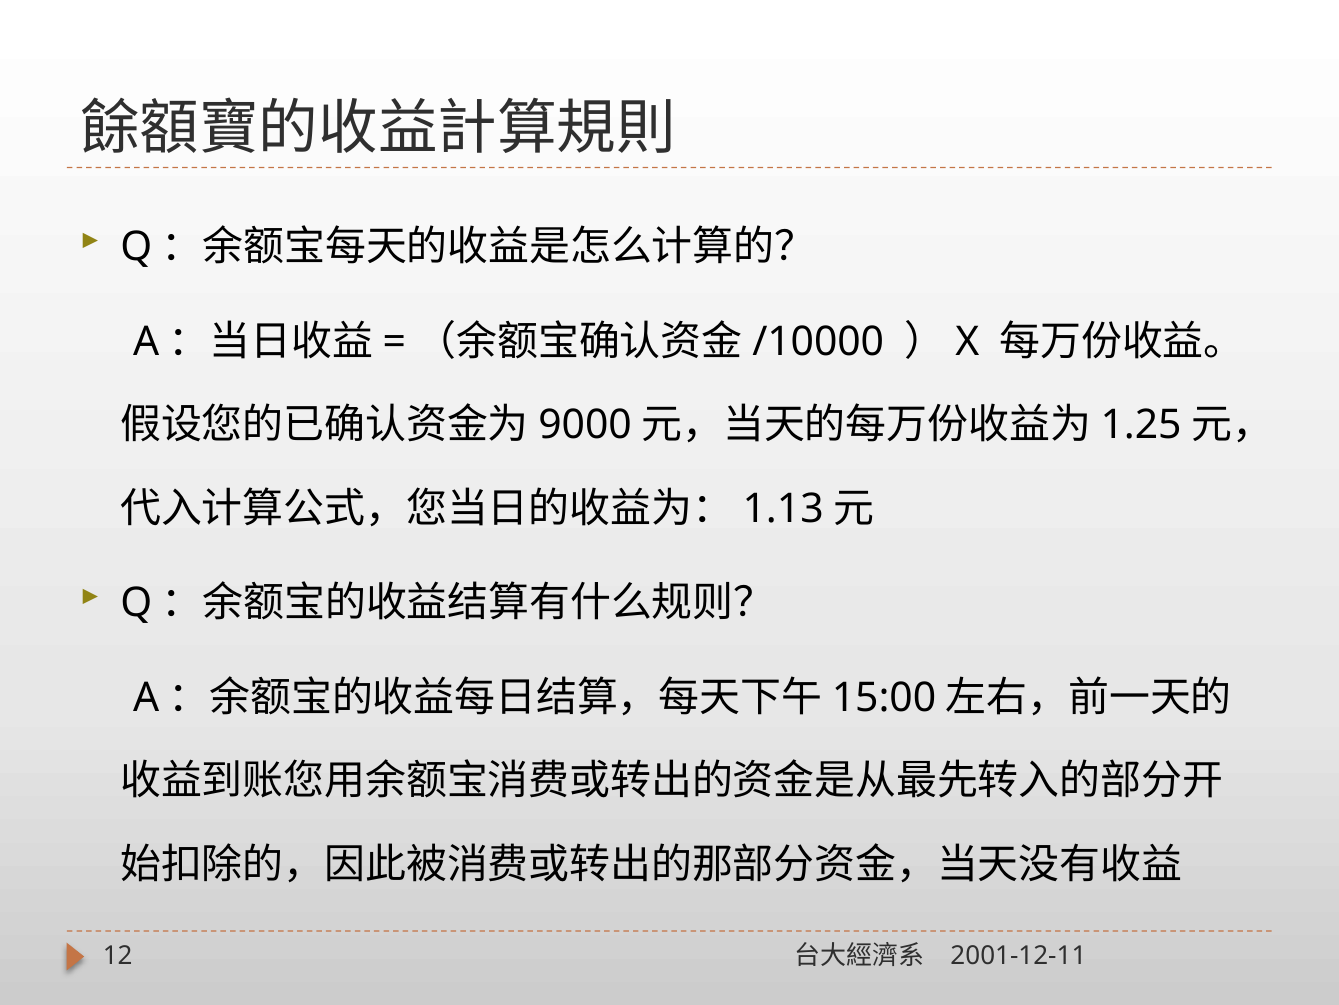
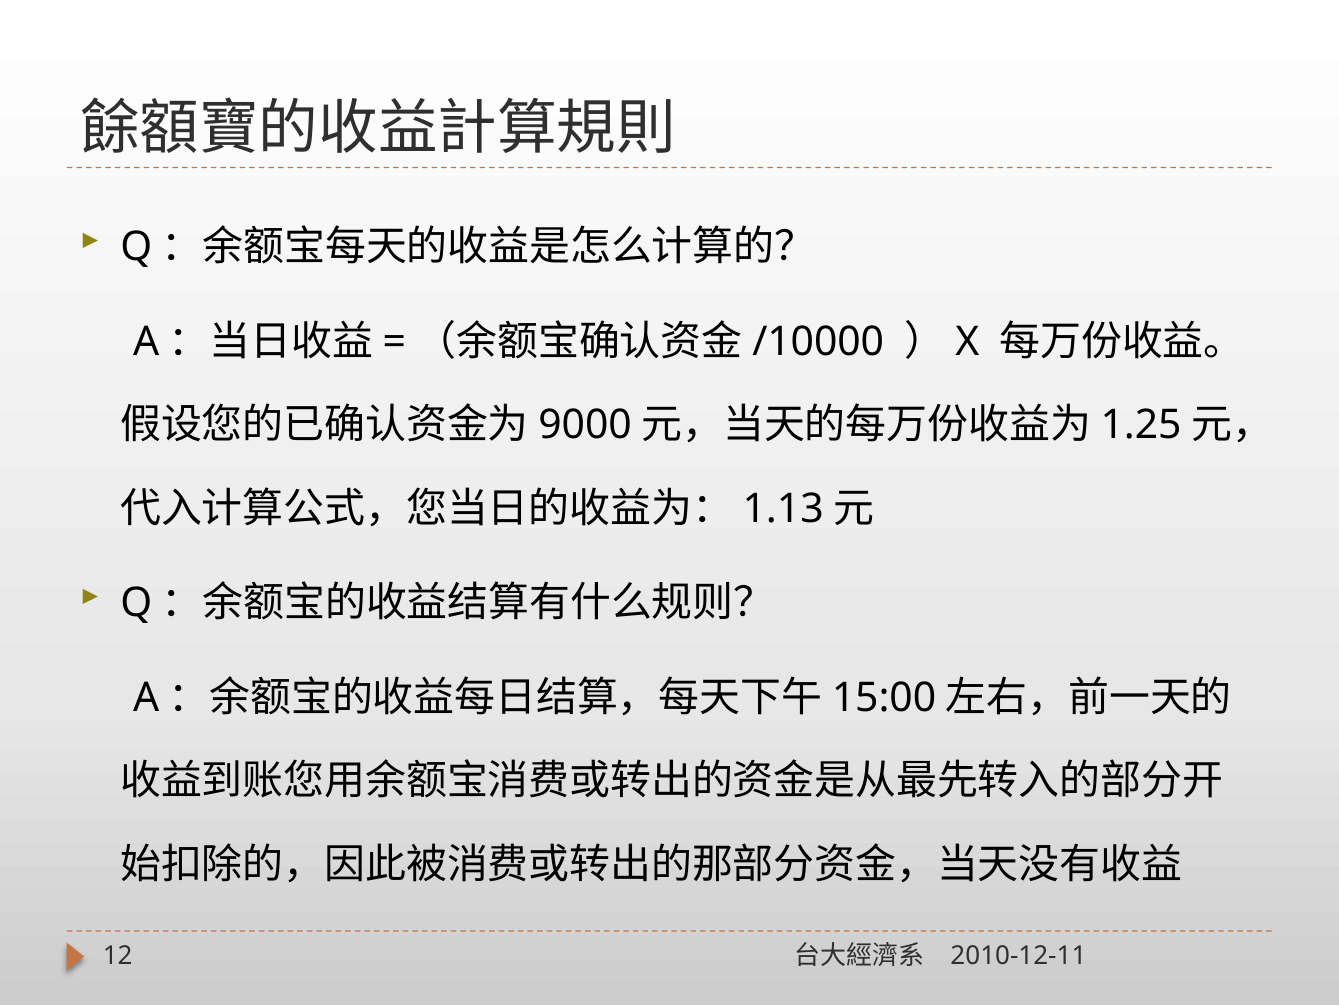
2001-12-11: 2001-12-11 -> 2010-12-11 (1018, 955)
